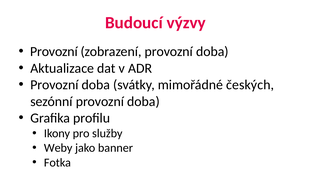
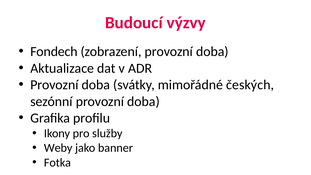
Provozní: Provozní -> Fondech (54, 52)
